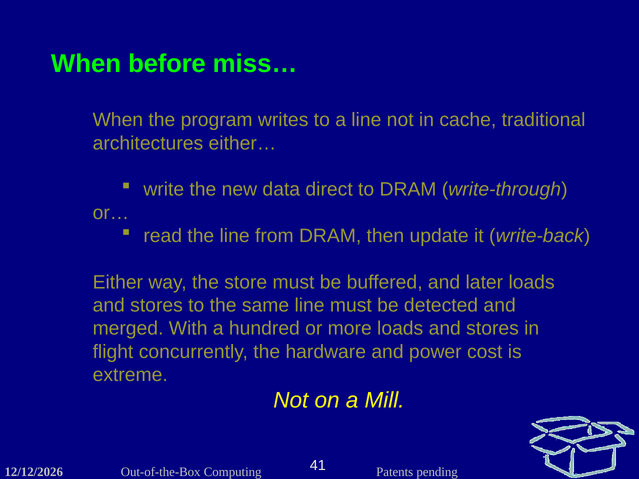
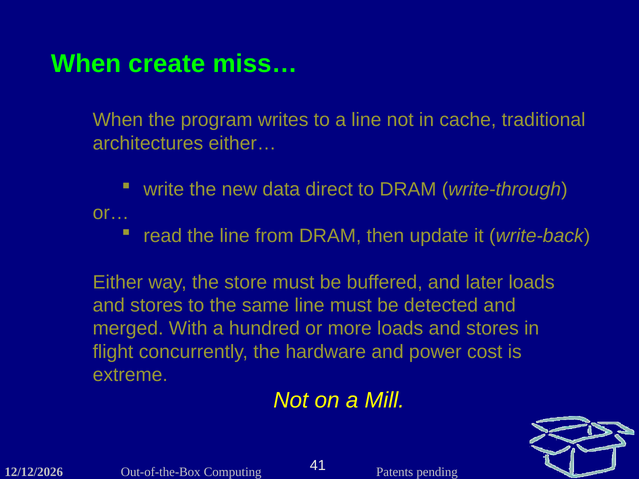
before: before -> create (167, 64)
